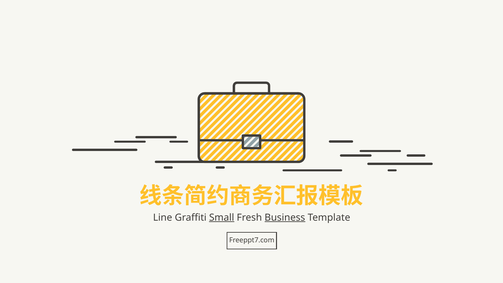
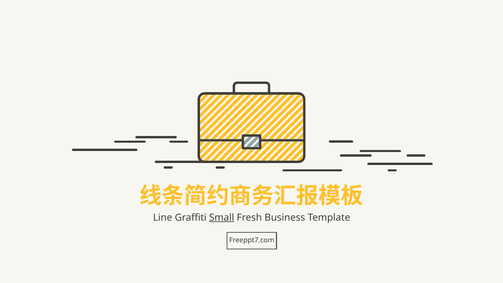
Business underline: present -> none (285, 217)
